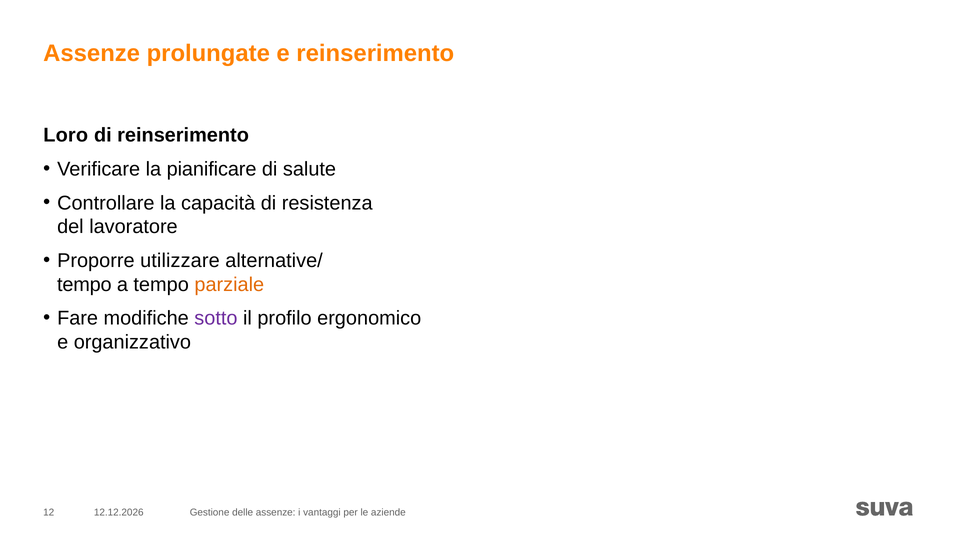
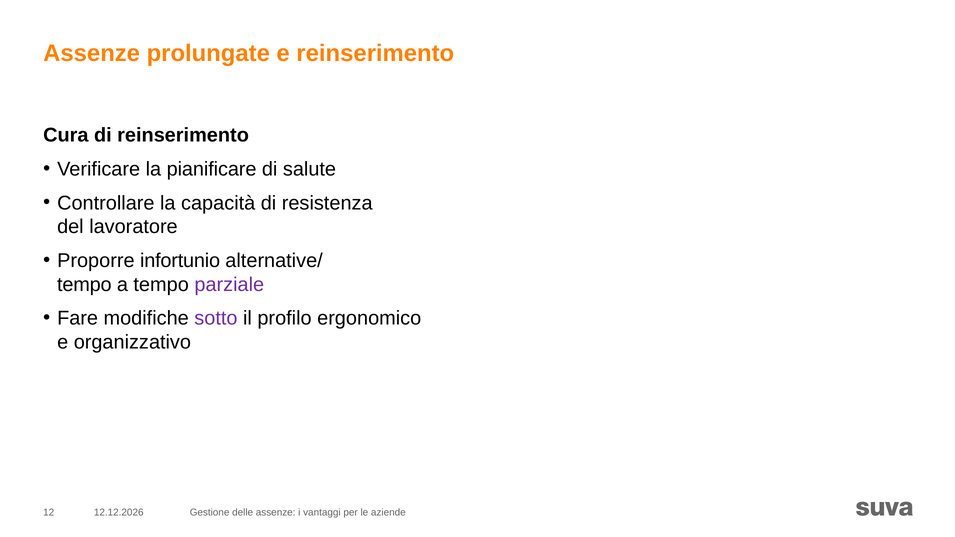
Loro: Loro -> Cura (66, 135)
utilizzare: utilizzare -> infortunio (180, 261)
parziale colour: orange -> purple (229, 285)
